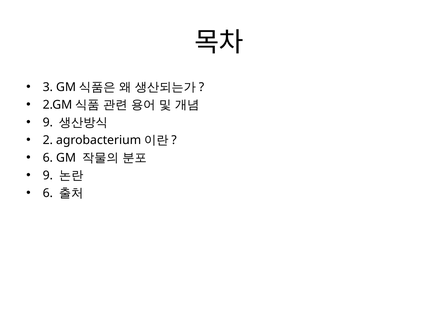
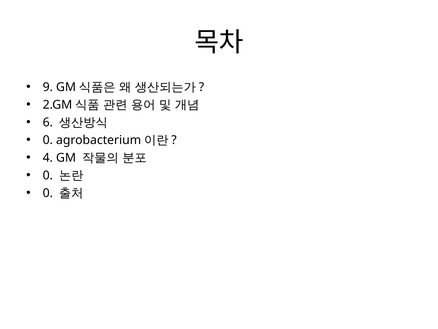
3: 3 -> 9 (48, 87)
9: 9 -> 6 (48, 122)
2: 2 -> 0 (48, 140)
6: 6 -> 4 (48, 158)
9: 9 -> 0 (48, 175)
6: 6 -> 0 (48, 193)
